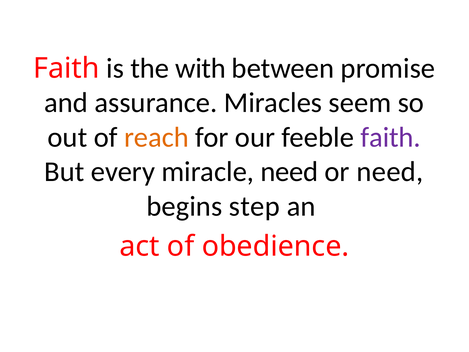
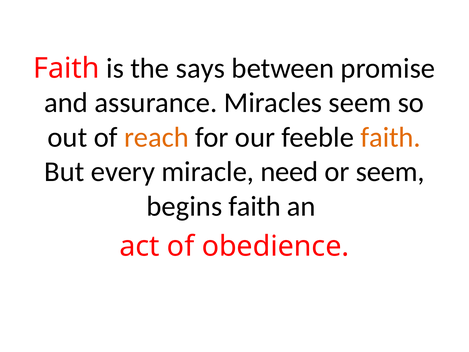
with: with -> says (200, 68)
faith colour: purple -> orange (391, 137)
or need: need -> seem (390, 172)
begins step: step -> faith (255, 206)
